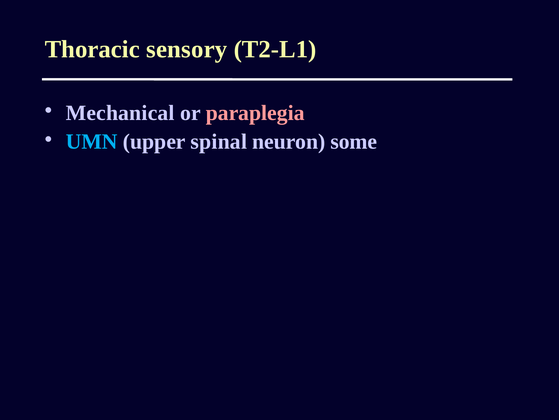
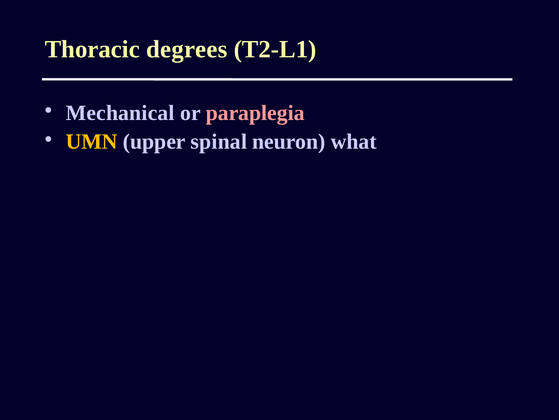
sensory: sensory -> degrees (187, 49)
UMN colour: light blue -> yellow (92, 142)
some: some -> what (354, 142)
